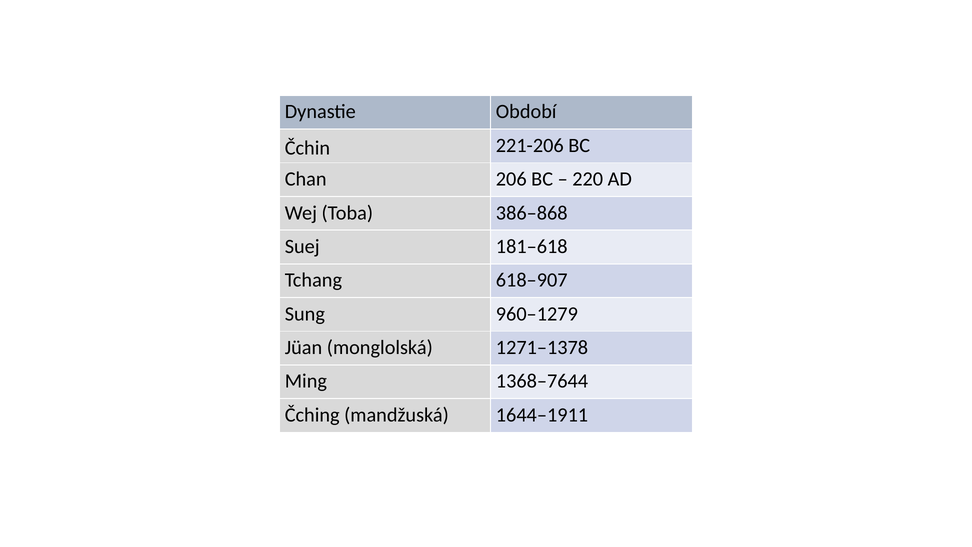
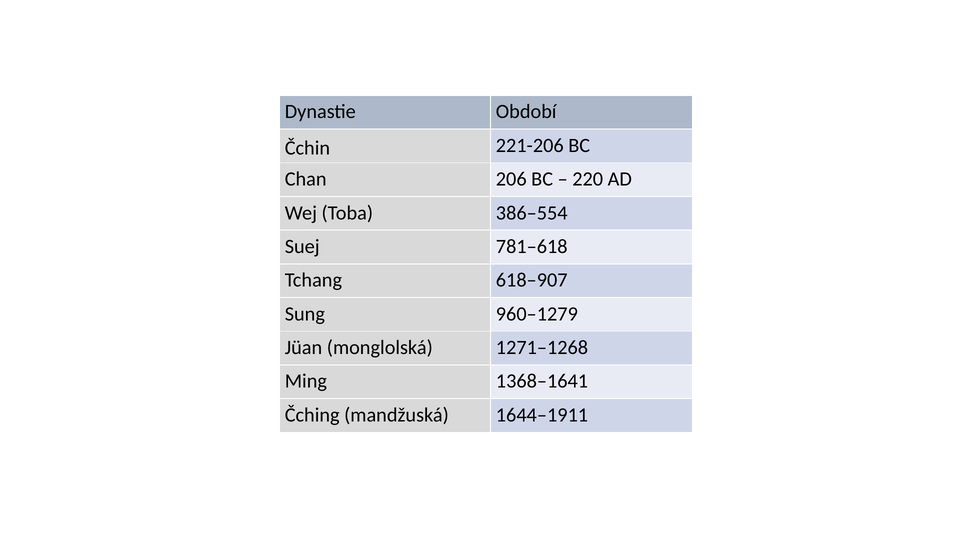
386–868: 386–868 -> 386–554 (532, 213)
181–618: 181–618 -> 781–618 (532, 246)
1271–1378: 1271–1378 -> 1271–1268 (542, 347)
1368–7644: 1368–7644 -> 1368–1641 (542, 381)
